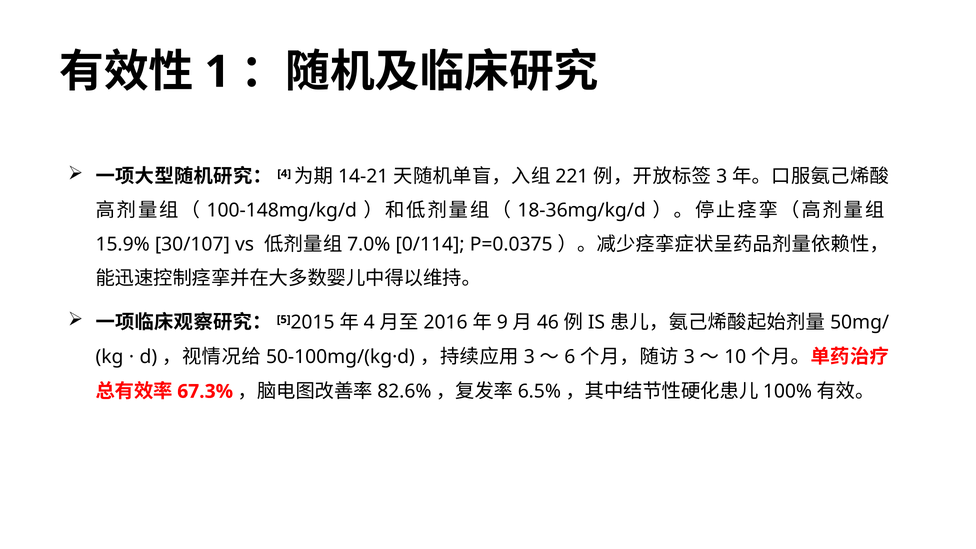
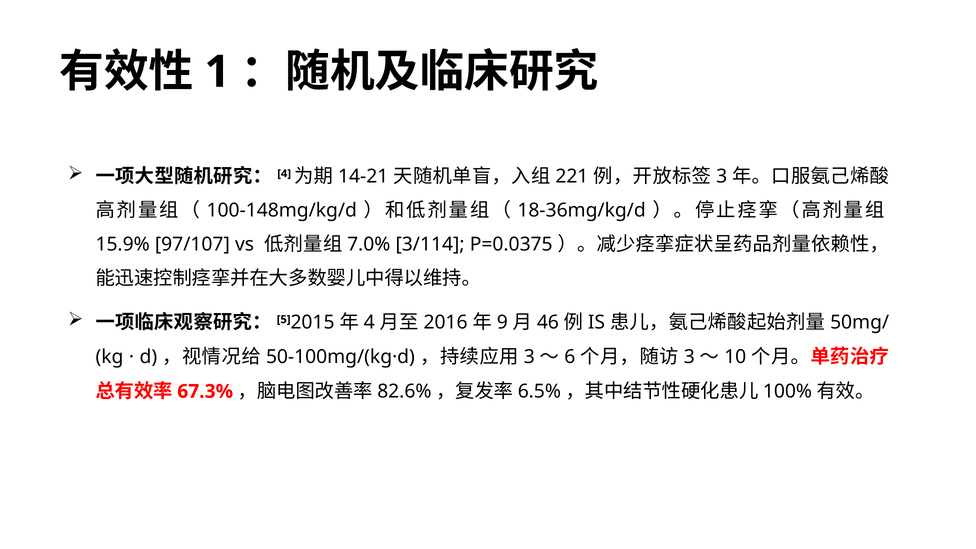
30/107: 30/107 -> 97/107 (192, 245)
0/114: 0/114 -> 3/114 (430, 245)
